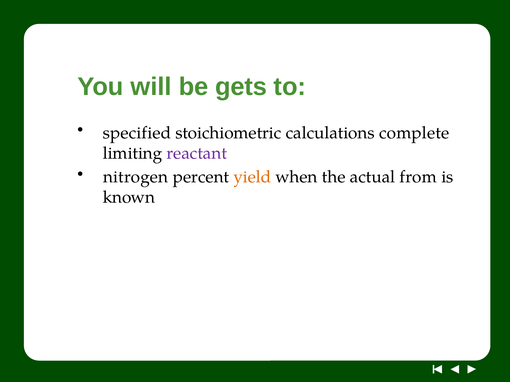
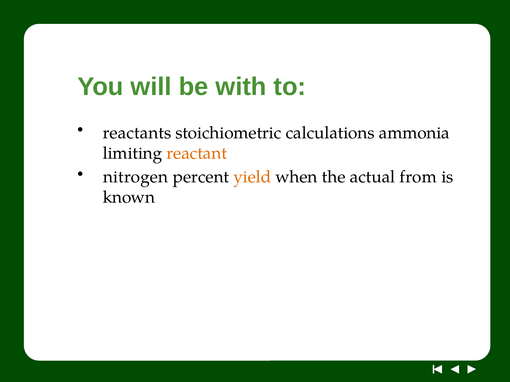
gets: gets -> with (241, 87)
specified: specified -> reactants (137, 133)
complete: complete -> ammonia (414, 133)
reactant colour: purple -> orange (197, 153)
